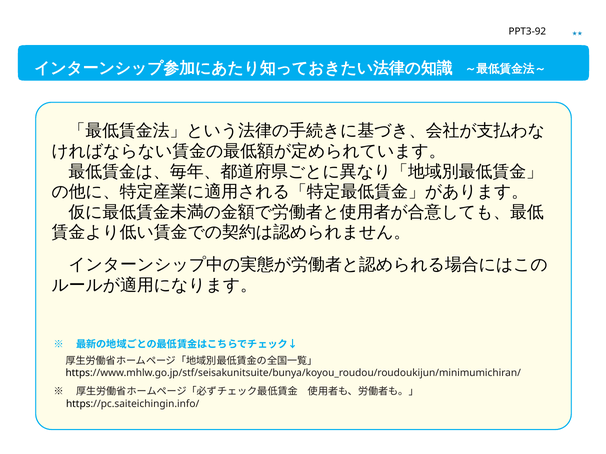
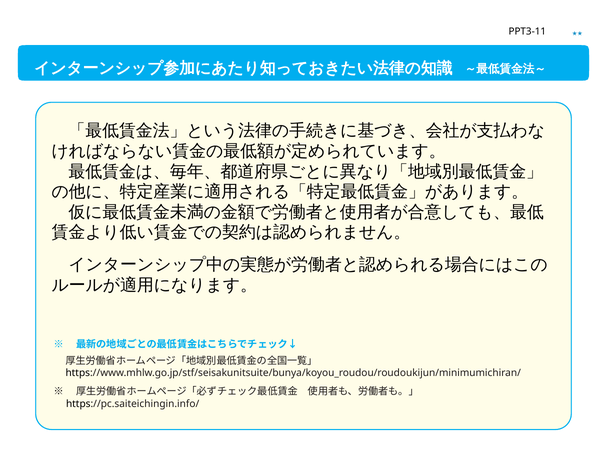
PPT3-92: PPT3-92 -> PPT3-11 (527, 32)
